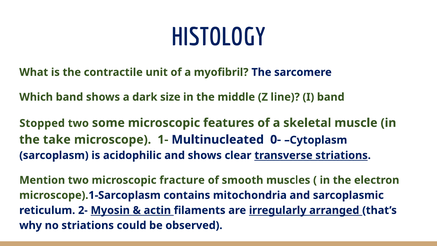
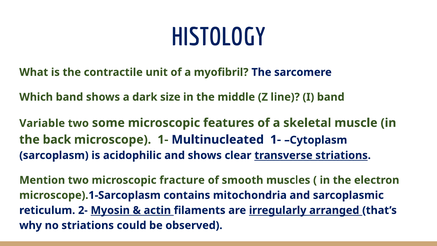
Stopped: Stopped -> Variable (42, 123)
take: take -> back (57, 140)
Multinucleated 0-: 0- -> 1- (276, 140)
